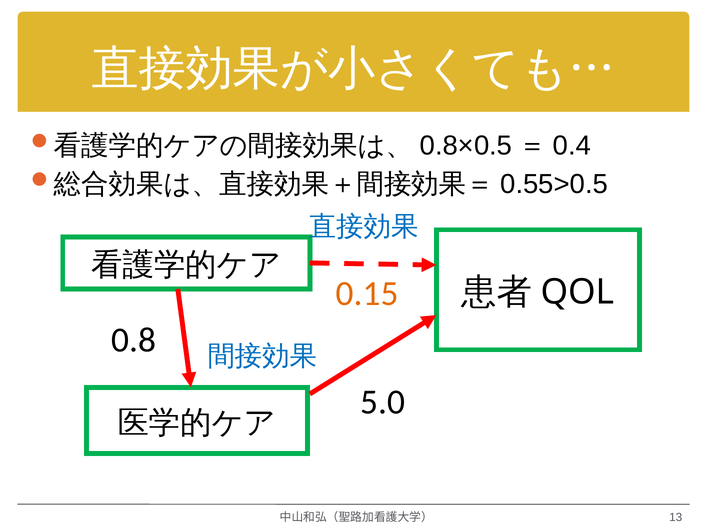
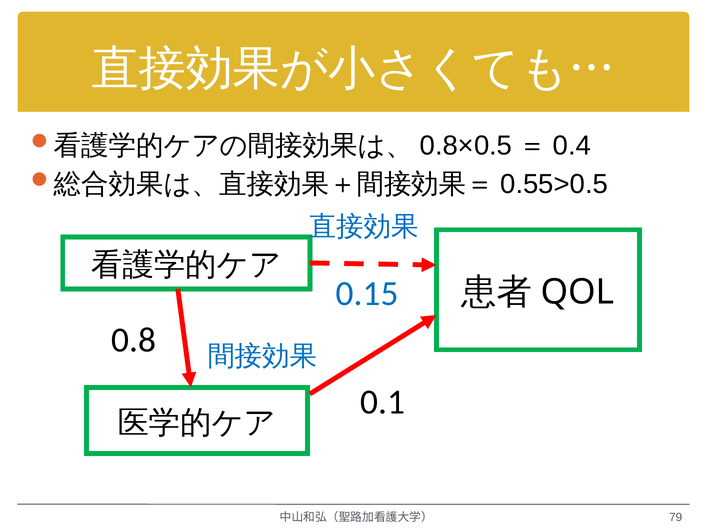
0.15 colour: orange -> blue (367, 294)
5.0: 5.0 -> 0.1 (383, 402)
13: 13 -> 79 (676, 517)
